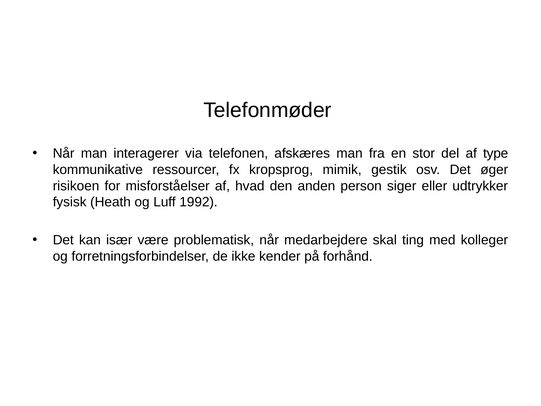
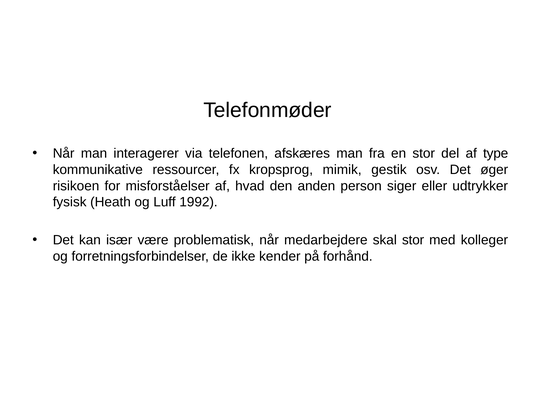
skal ting: ting -> stor (413, 240)
